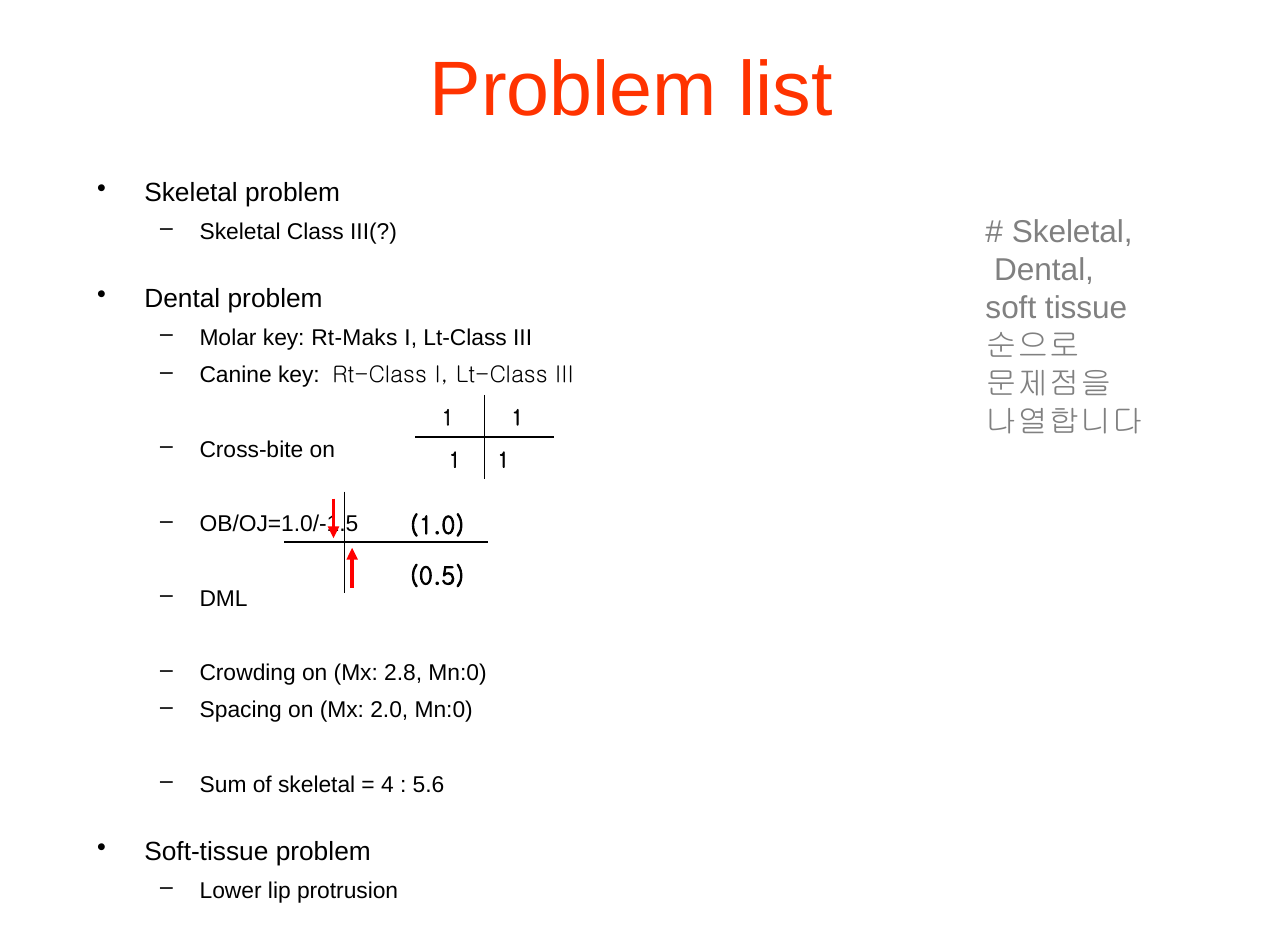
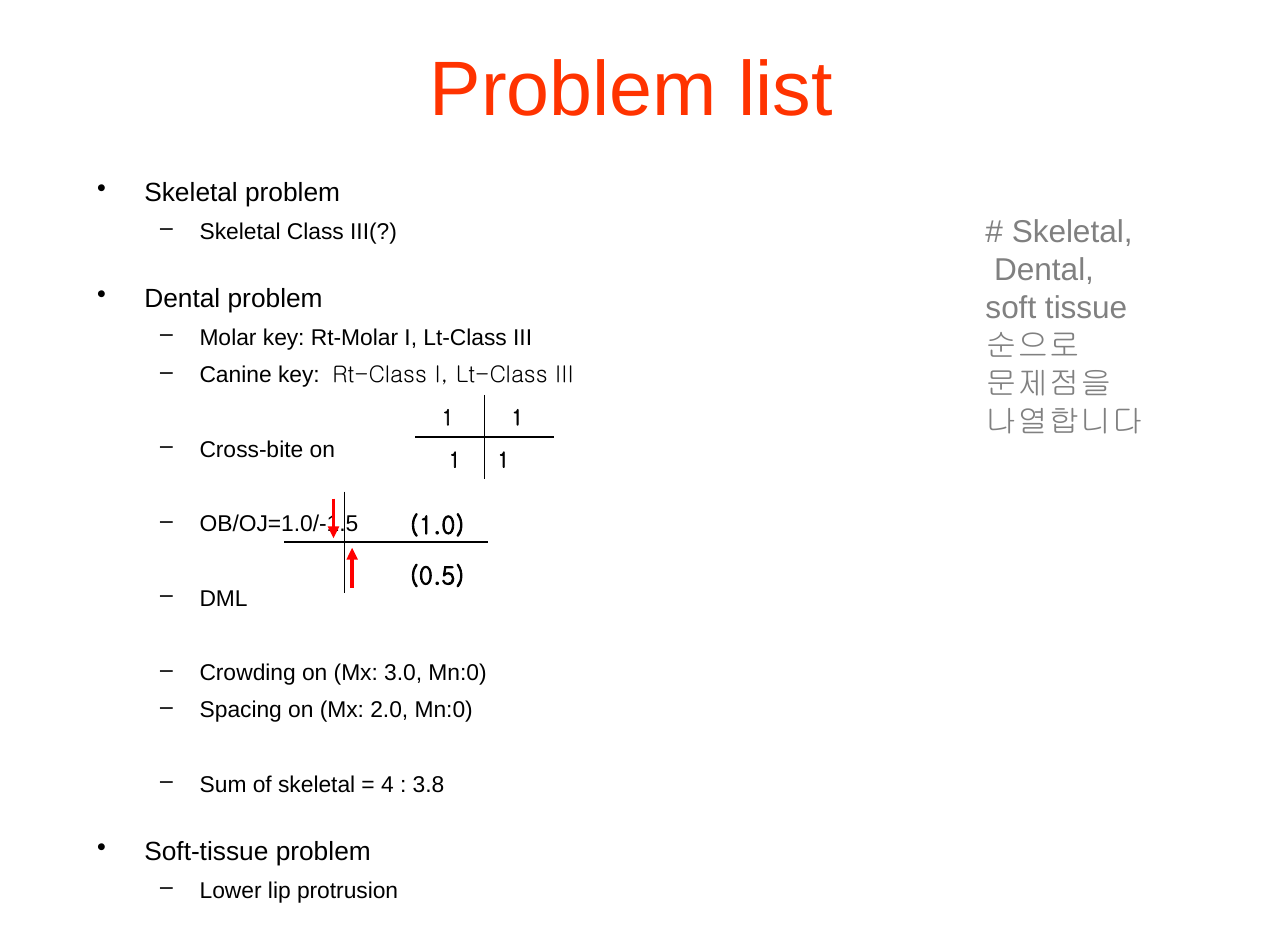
Rt-Maks: Rt-Maks -> Rt-Molar (355, 338)
2.8: 2.8 -> 3.0 (403, 673)
5.6: 5.6 -> 3.8 (429, 785)
